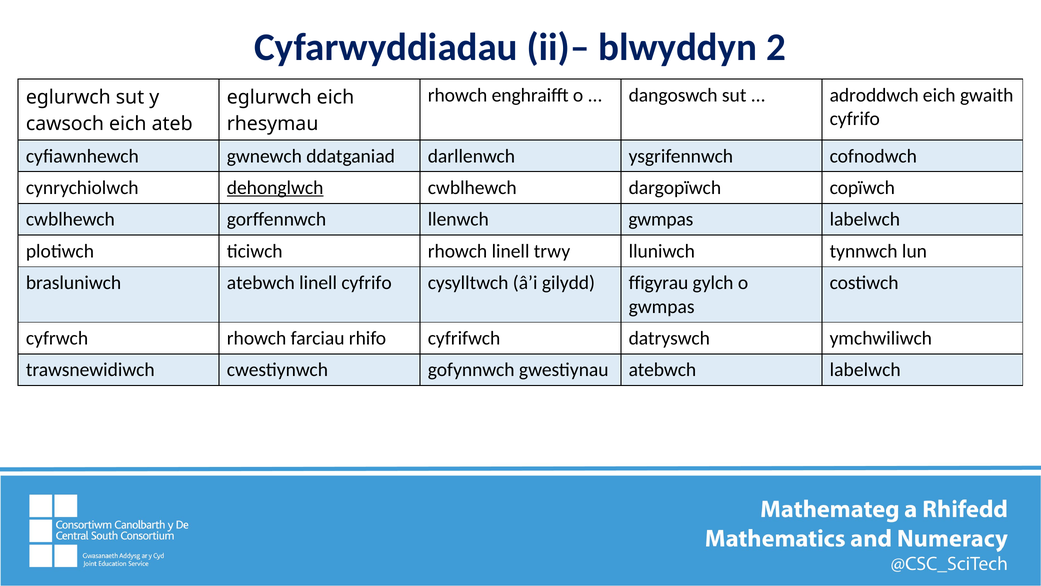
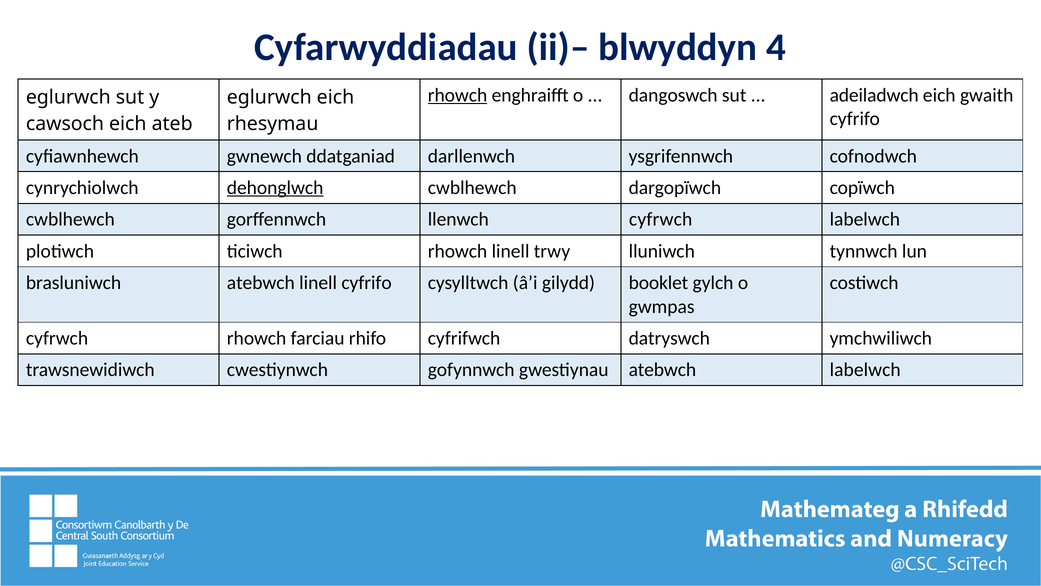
2: 2 -> 4 (776, 47)
rhowch underline: none -> present (458, 95)
adroddwch: adroddwch -> adeiladwch (874, 95)
llenwch gwmpas: gwmpas -> cyfrwch (661, 219)
ffigyrau: ffigyrau -> booklet (658, 283)
